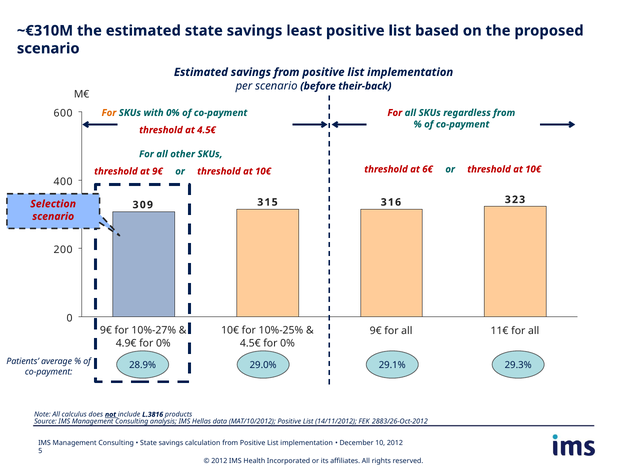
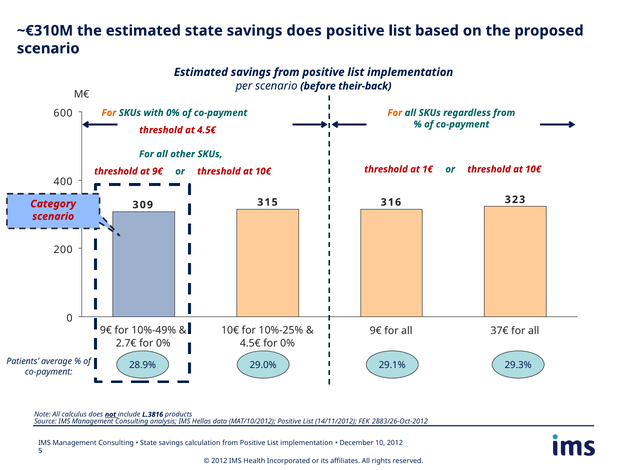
savings least: least -> does (304, 31)
For colour: red -> orange (395, 113)
6€: 6€ -> 1€ (428, 169)
Selection: Selection -> Category (53, 204)
10%-27%: 10%-27% -> 10%-49% (154, 331)
11€: 11€ -> 37€ (500, 331)
4.9€: 4.9€ -> 2.7€ (126, 343)
